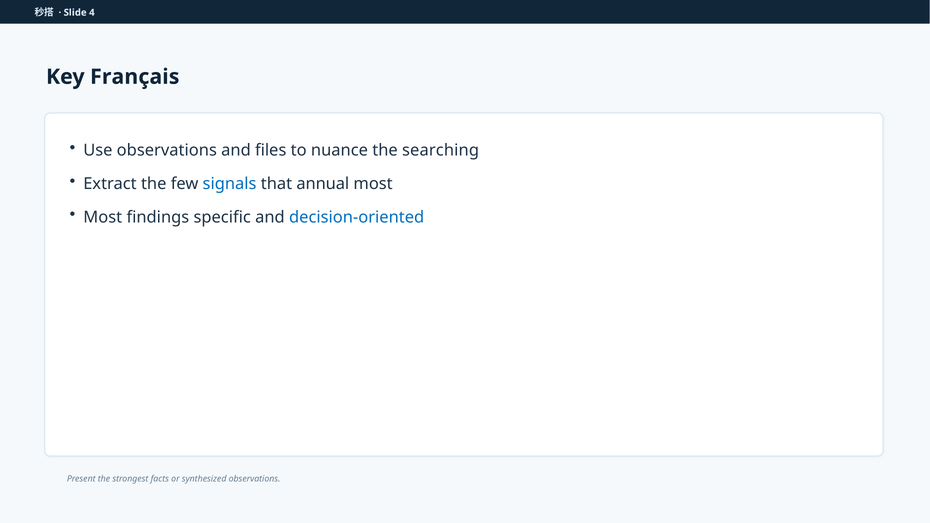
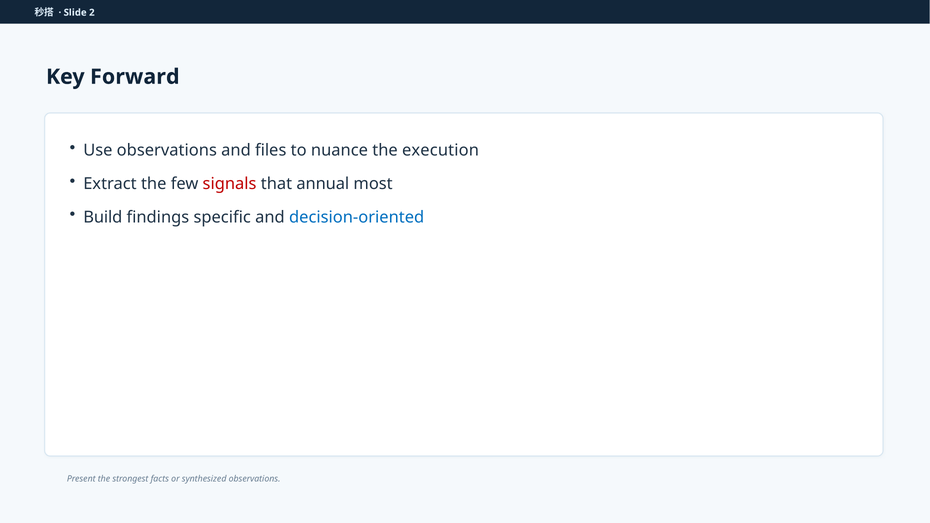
4: 4 -> 2 (92, 13)
Français: Français -> Forward (135, 77)
searching: searching -> execution (441, 151)
signals colour: blue -> red (230, 184)
Most: Most -> Build (103, 217)
